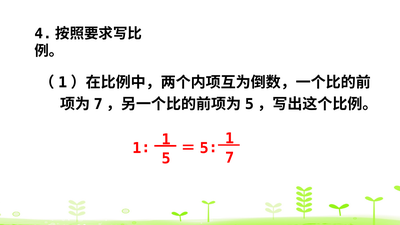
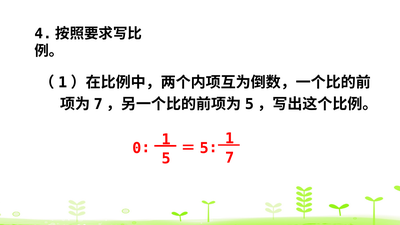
1∶: 1∶ -> 0∶ (141, 148)
